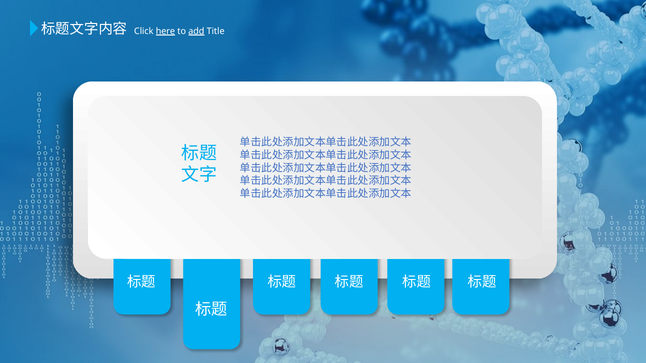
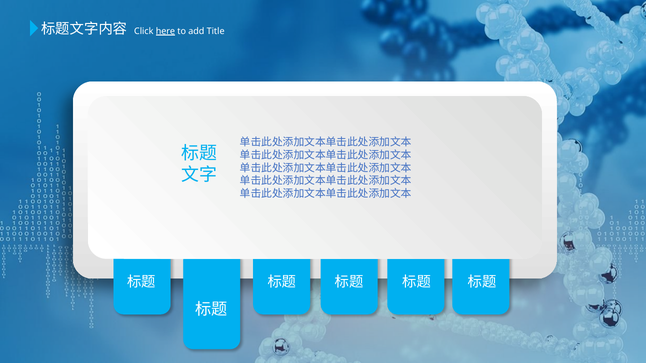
add underline: present -> none (196, 31)
